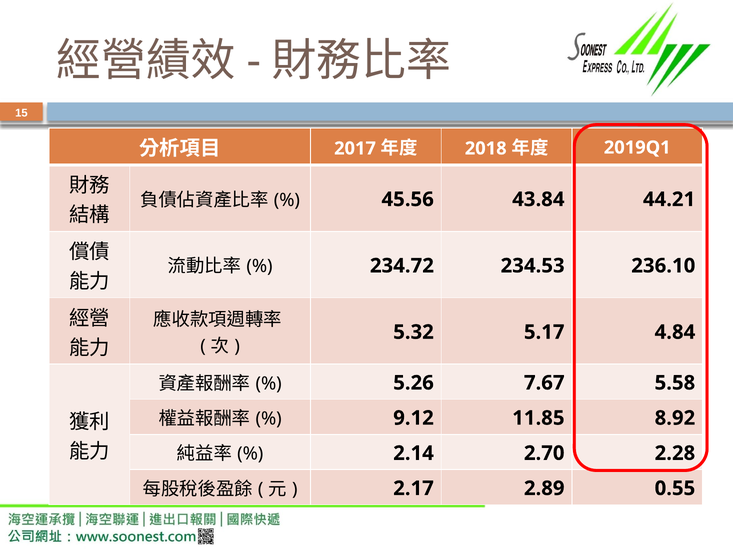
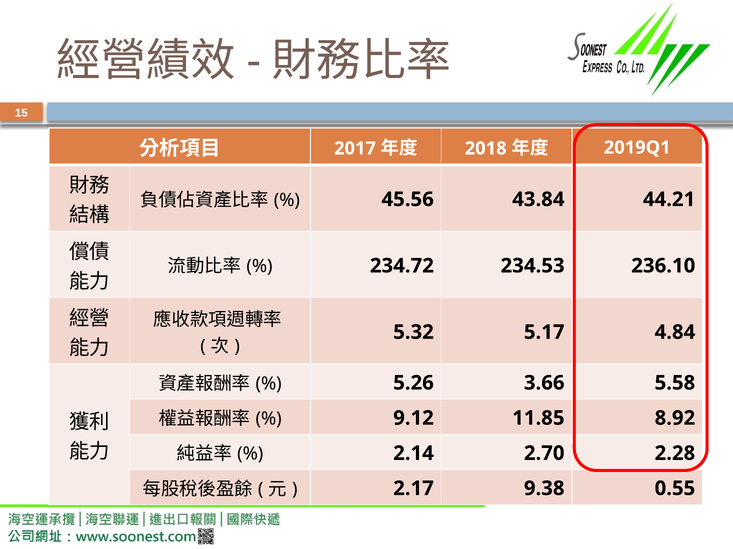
7.67: 7.67 -> 3.66 (544, 383)
2.89: 2.89 -> 9.38 (544, 489)
